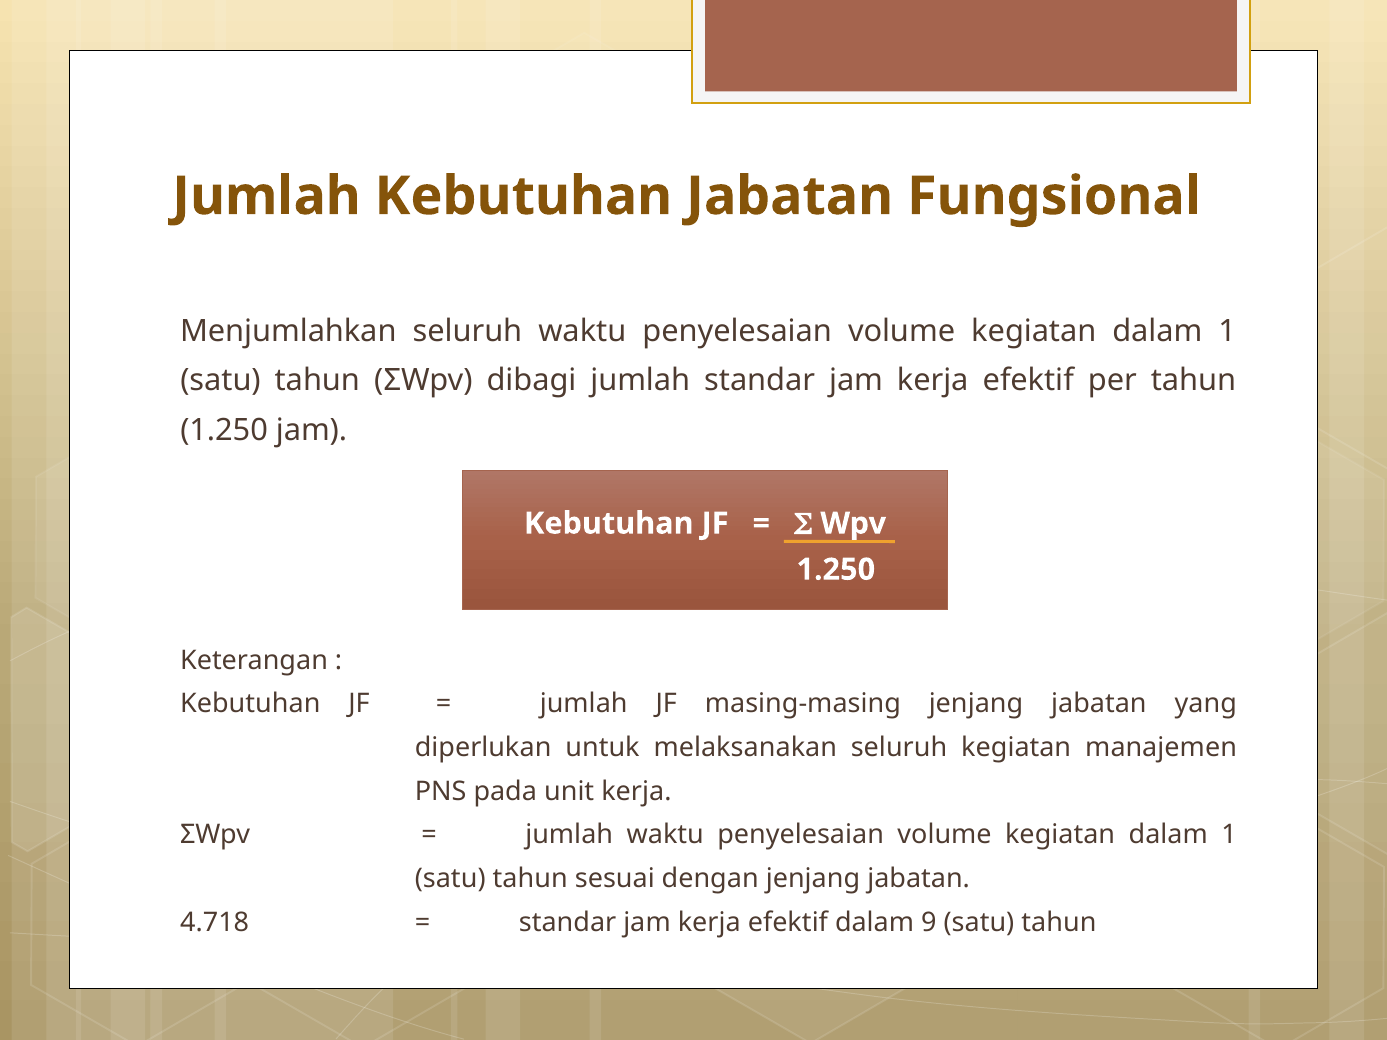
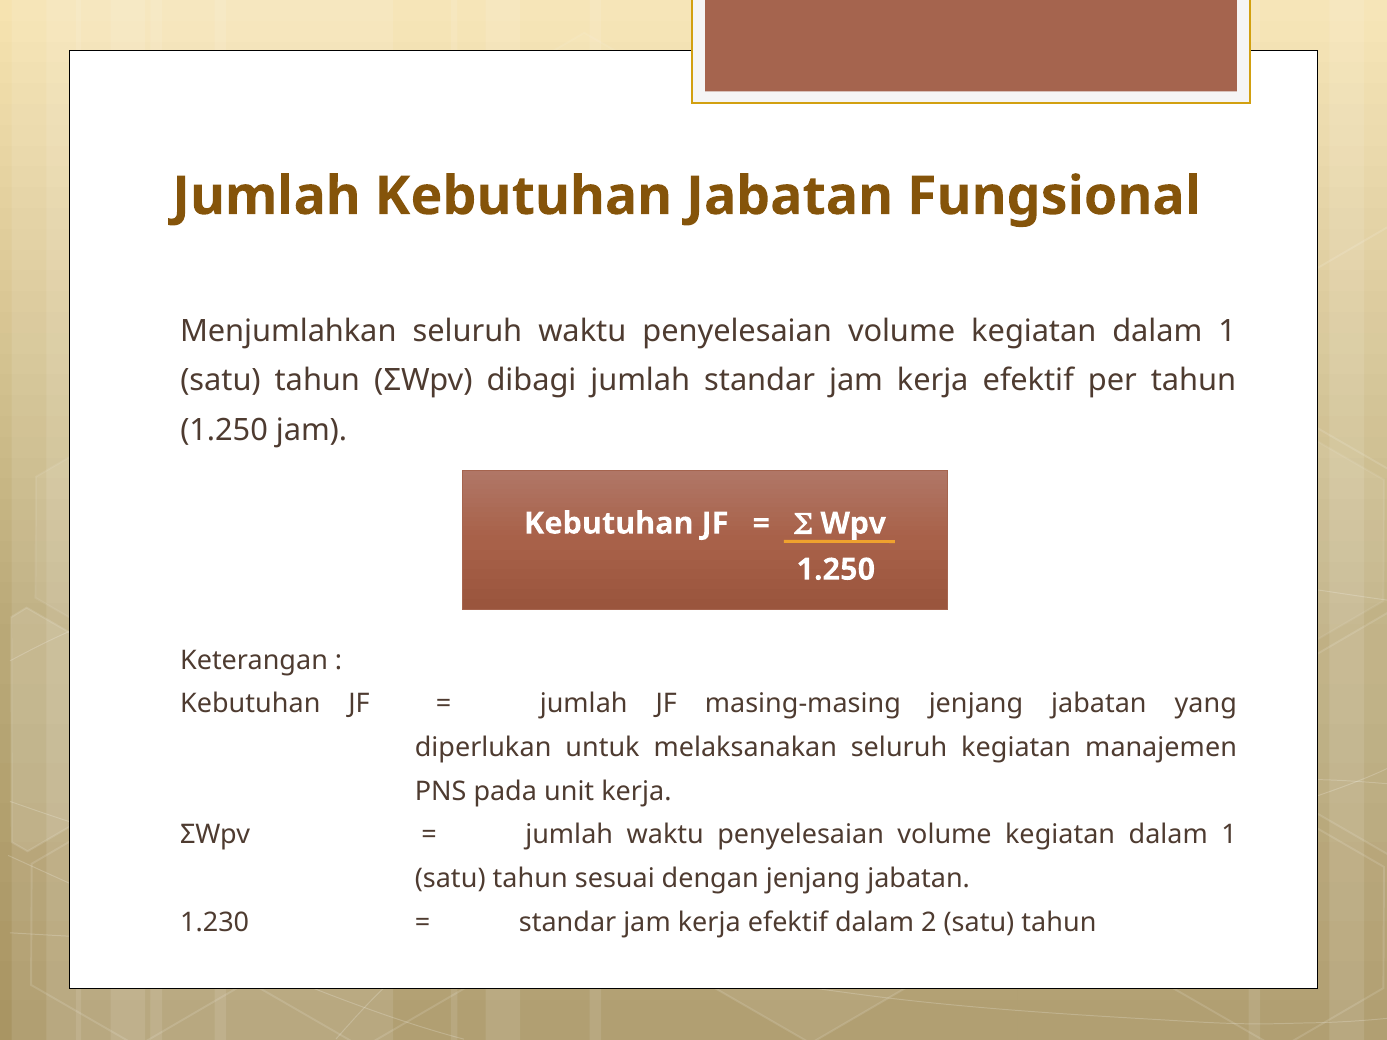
4.718: 4.718 -> 1.230 (215, 923)
9: 9 -> 2 (929, 923)
